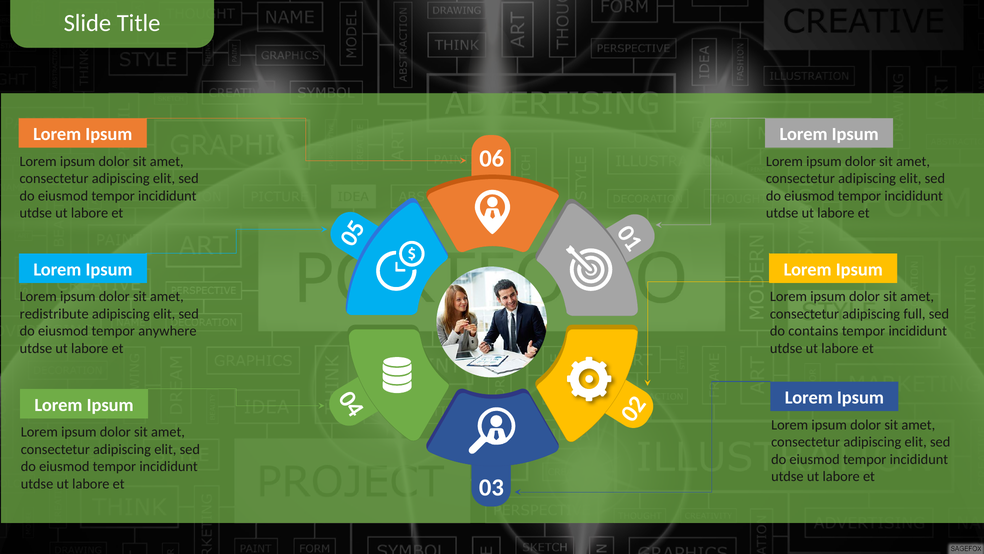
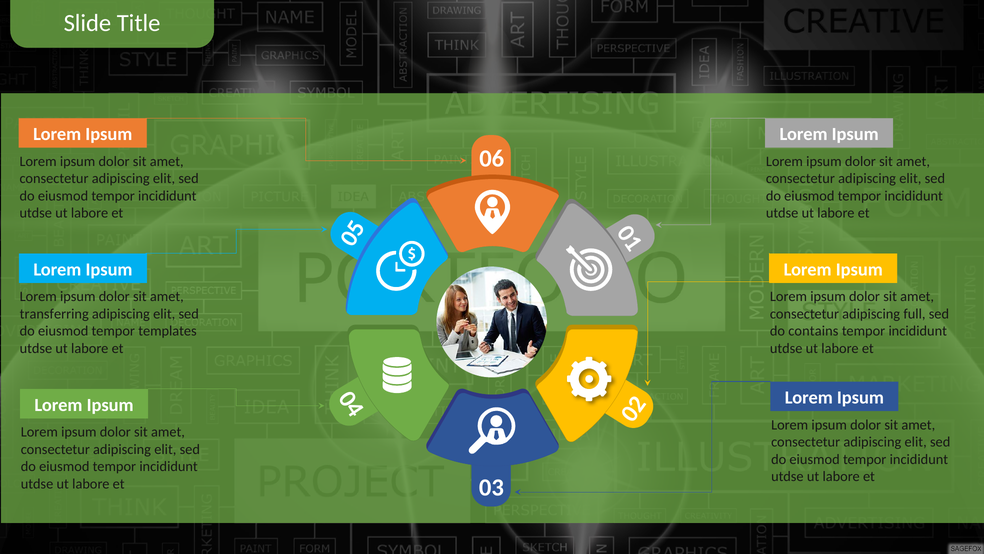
redistribute: redistribute -> transferring (54, 314)
anywhere: anywhere -> templates (167, 331)
